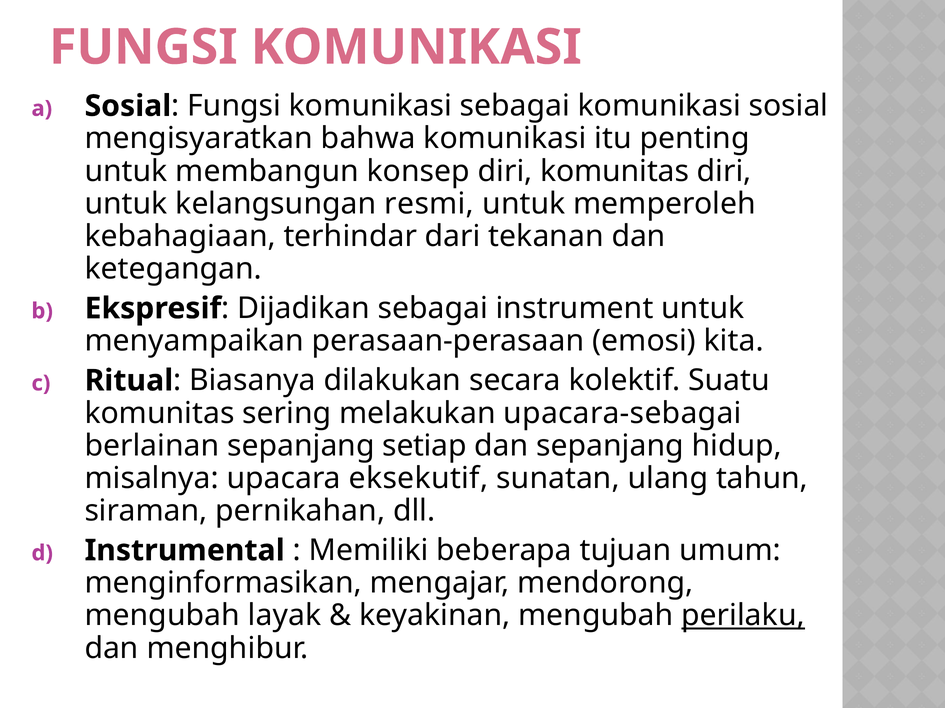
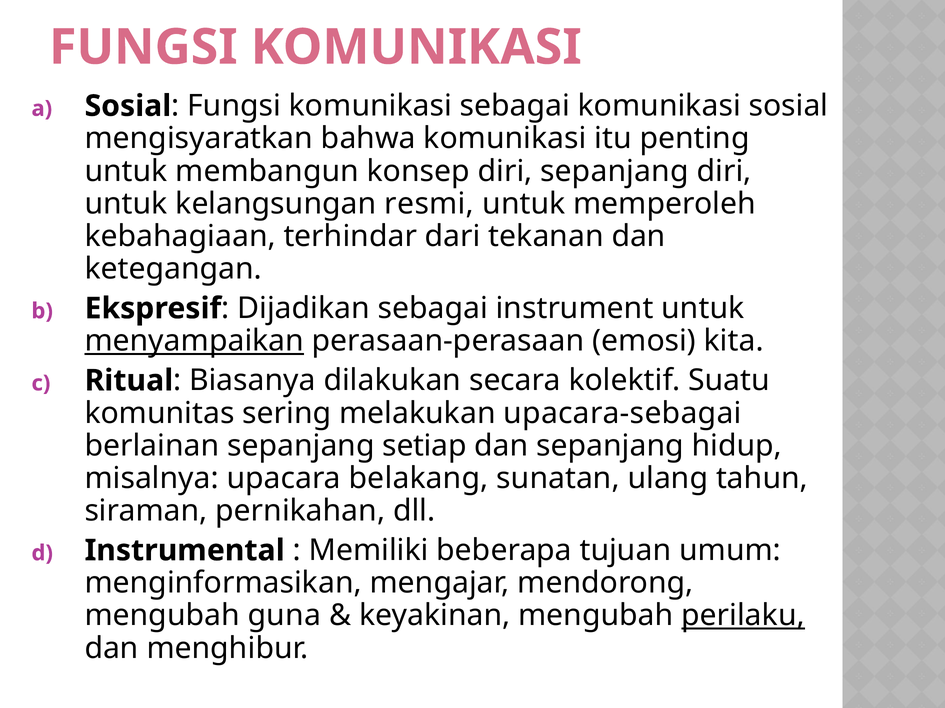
diri komunitas: komunitas -> sepanjang (614, 171)
menyampaikan underline: none -> present (194, 341)
eksekutif: eksekutif -> belakang (419, 479)
layak: layak -> guna (284, 616)
